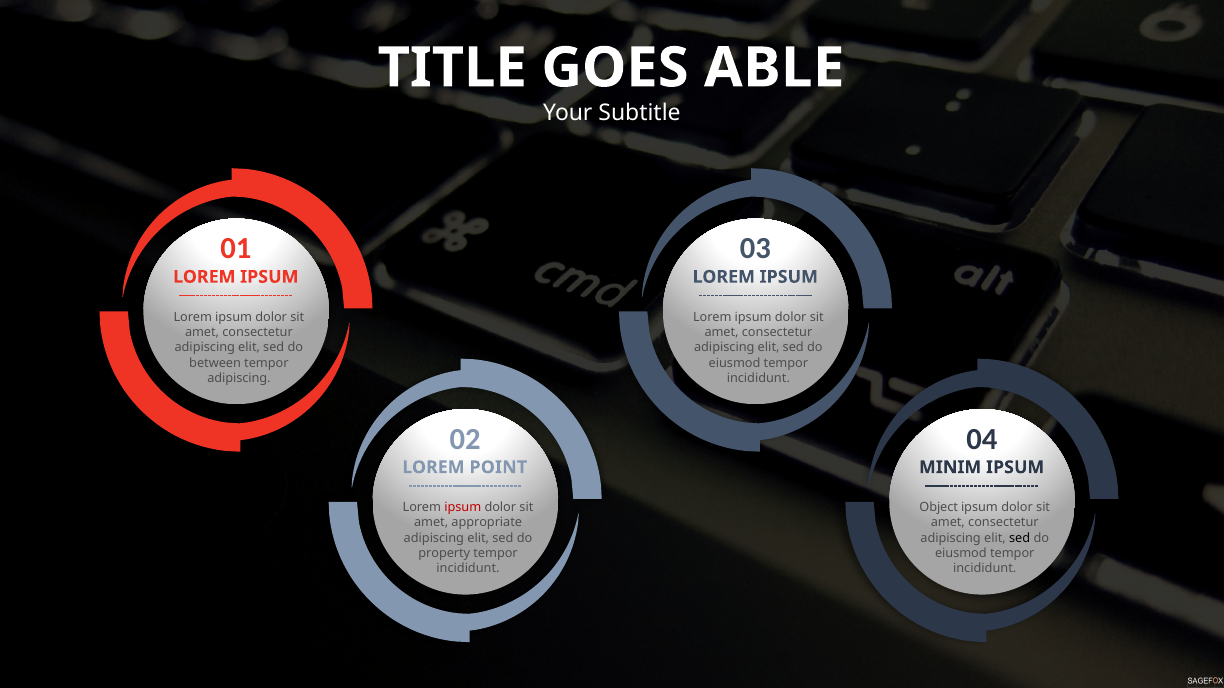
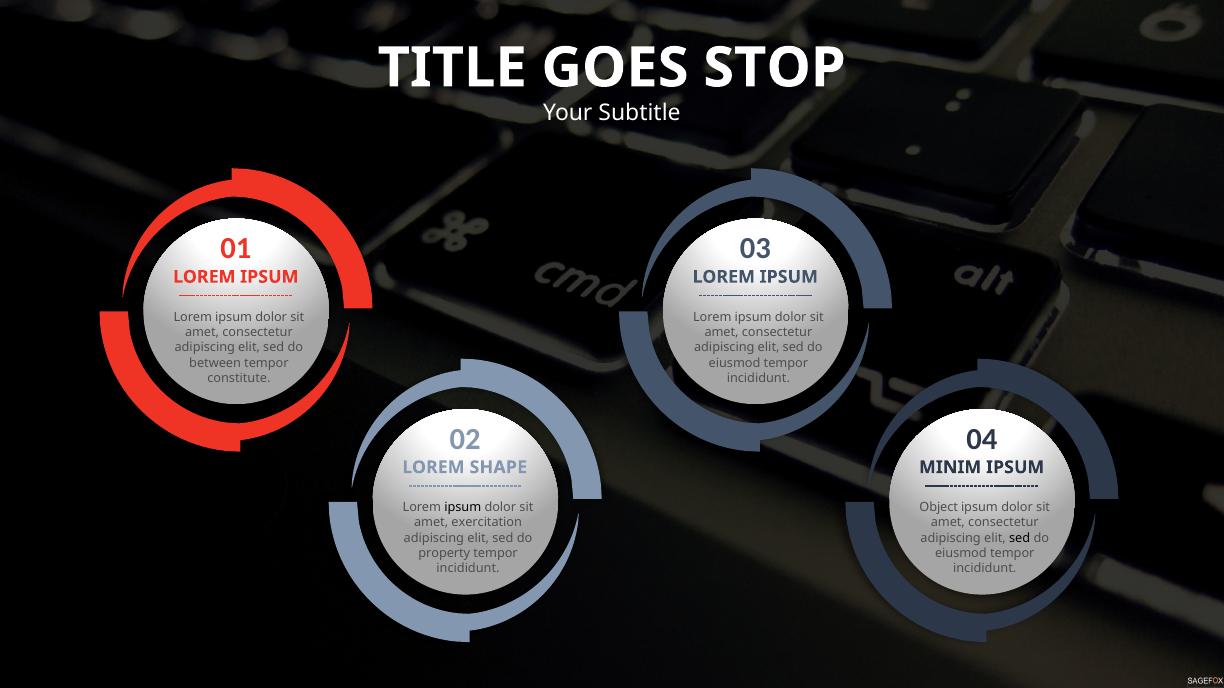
ABLE: ABLE -> STOP (774, 68)
adipiscing: adipiscing -> constitute (239, 378)
POINT: POINT -> SHAPE (498, 468)
ipsum colour: red -> black (463, 508)
appropriate: appropriate -> exercitation (487, 523)
